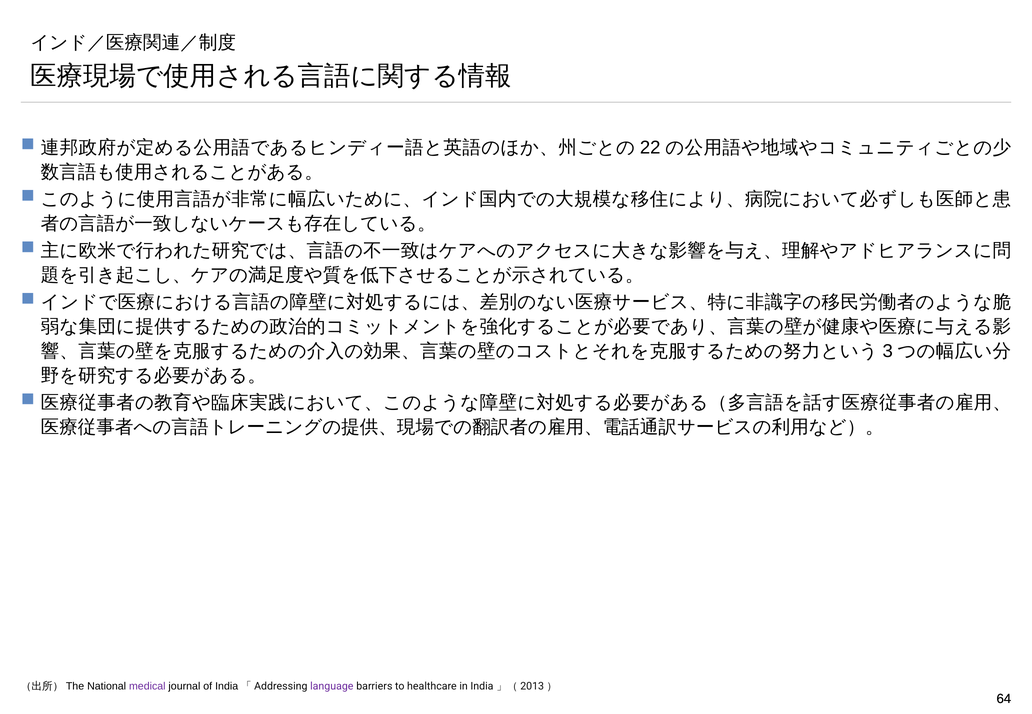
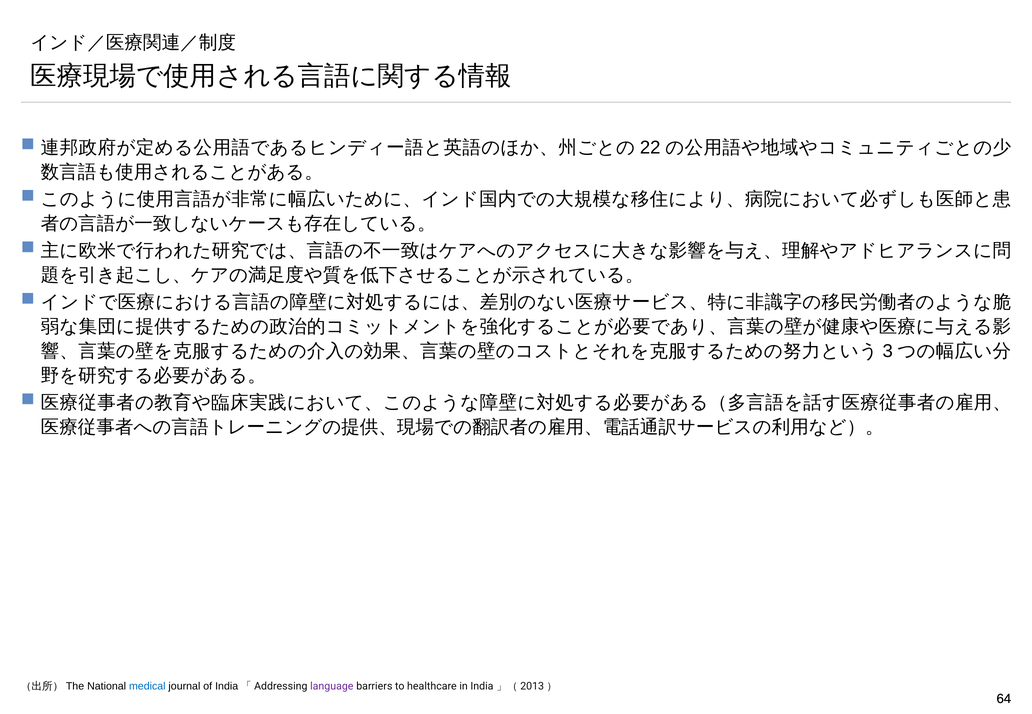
medical colour: purple -> blue (147, 687)
